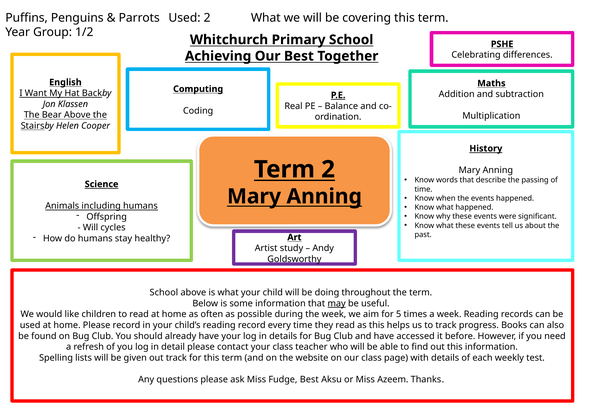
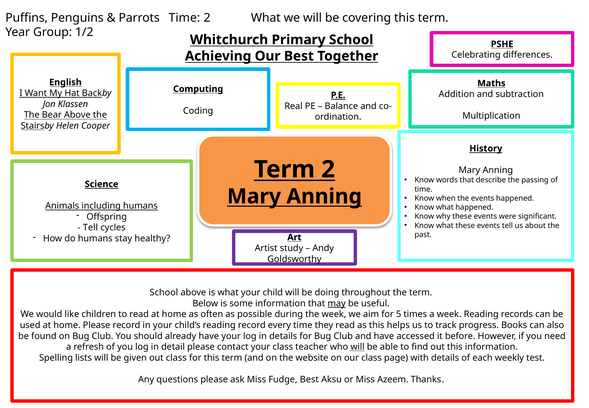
Parrots Used: Used -> Time (184, 18)
Will: Will -> Tell (90, 228)
will underline: none -> present (358, 347)
out track: track -> class (176, 358)
